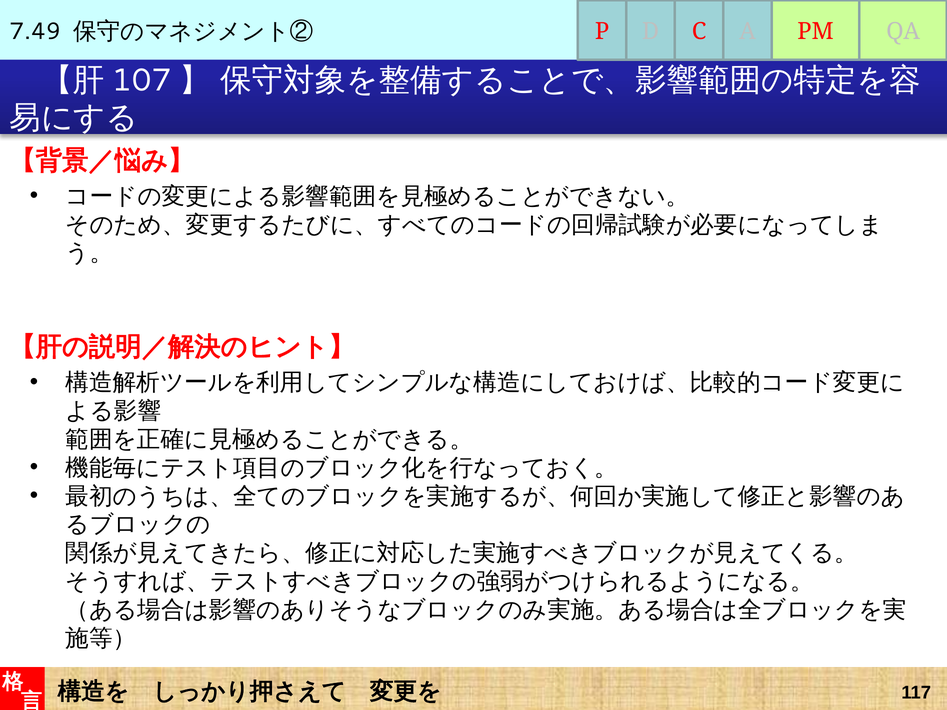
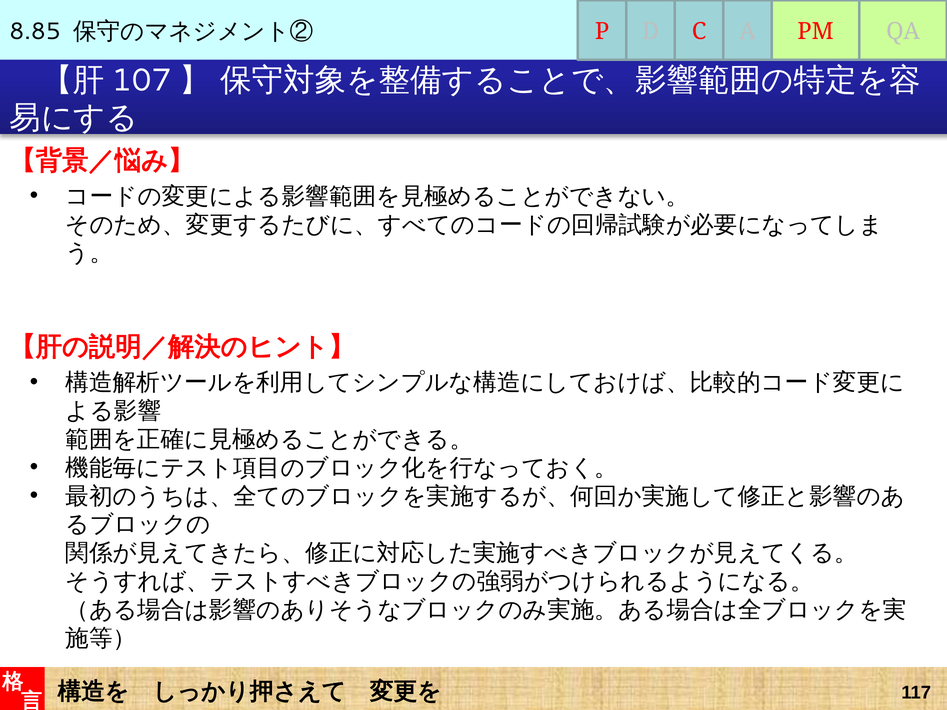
7.49: 7.49 -> 8.85 (35, 31)
